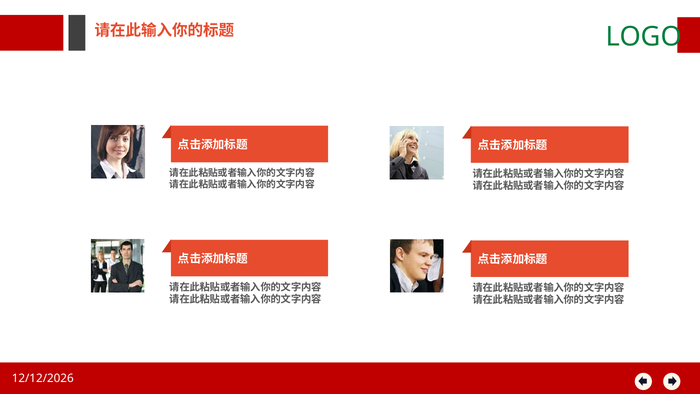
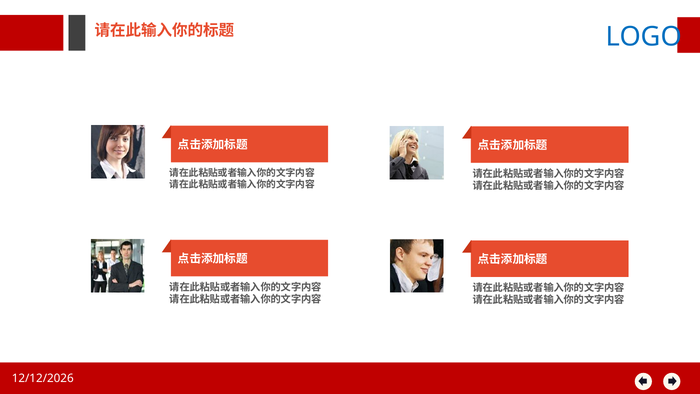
LOGO colour: green -> blue (644, 37)
